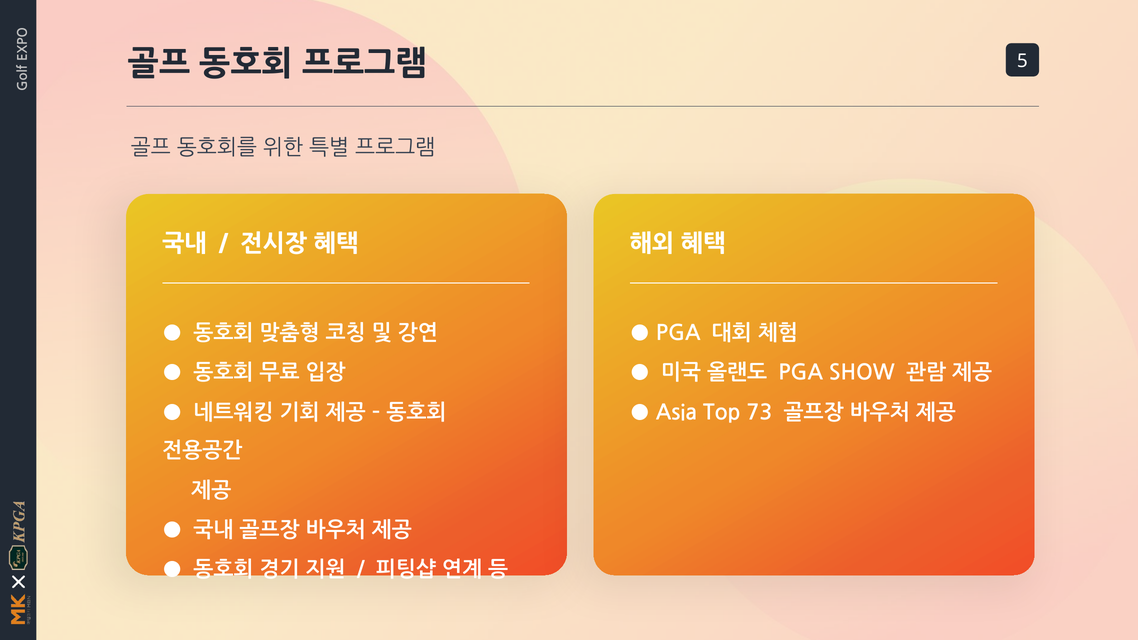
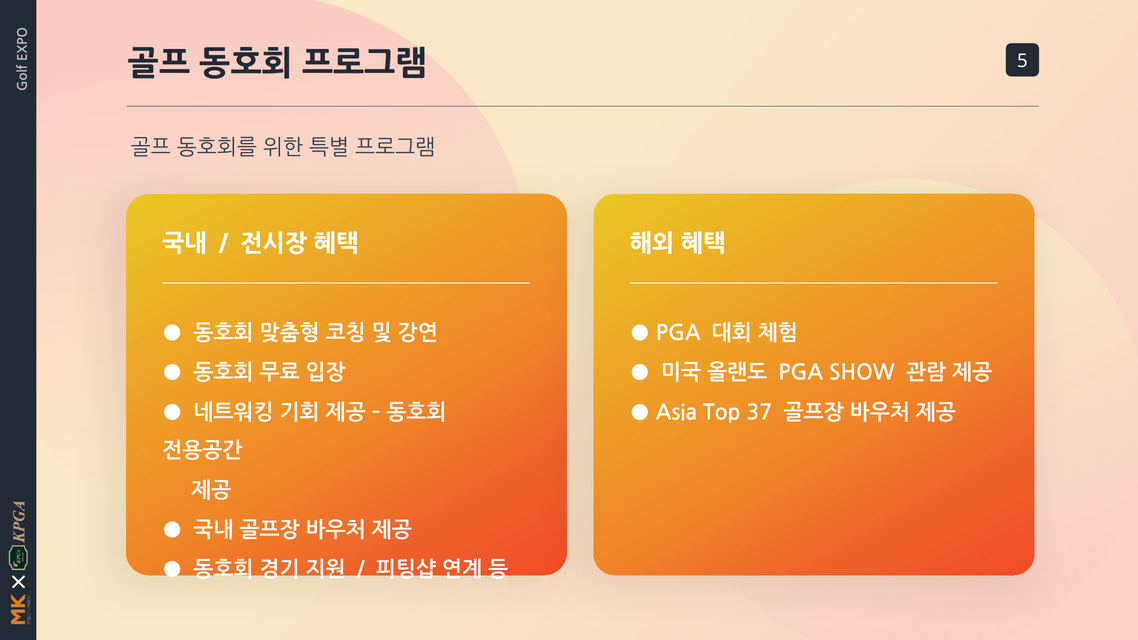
73: 73 -> 37 (759, 413)
